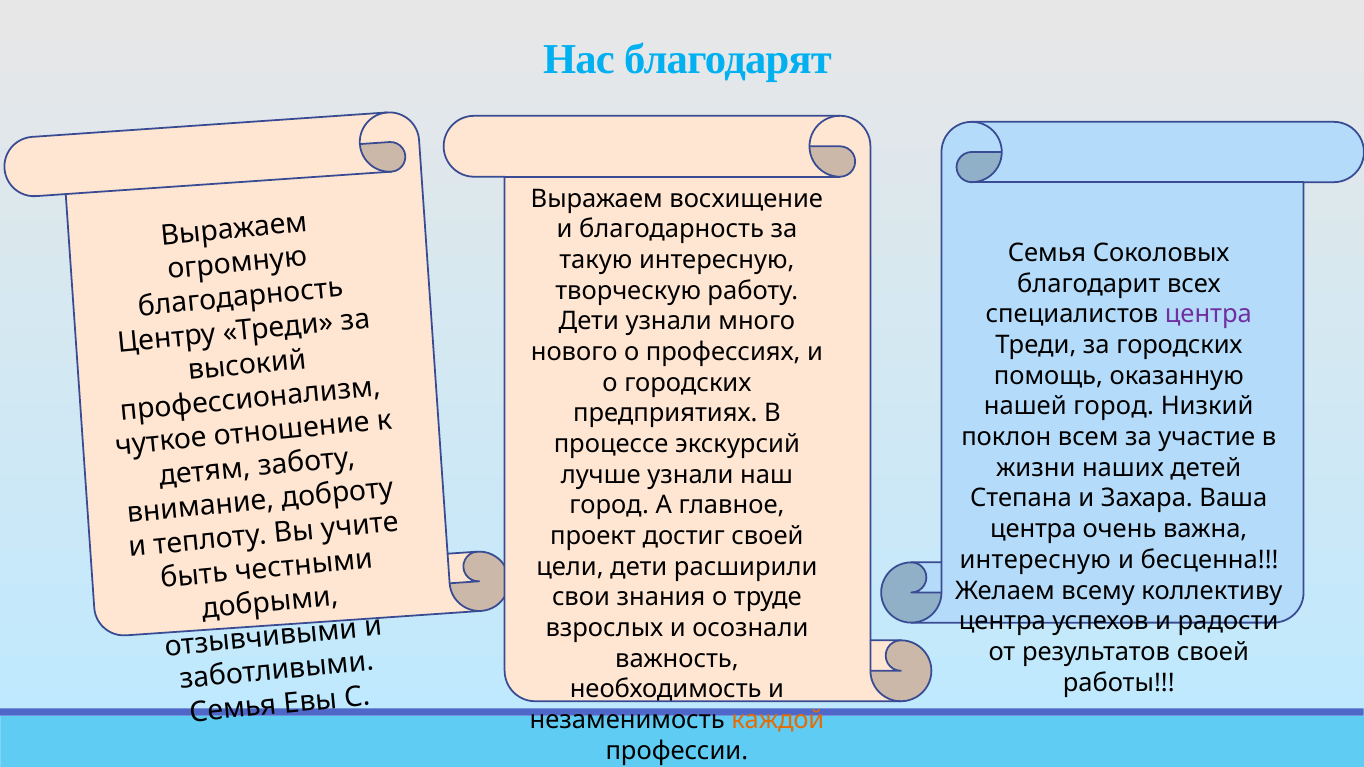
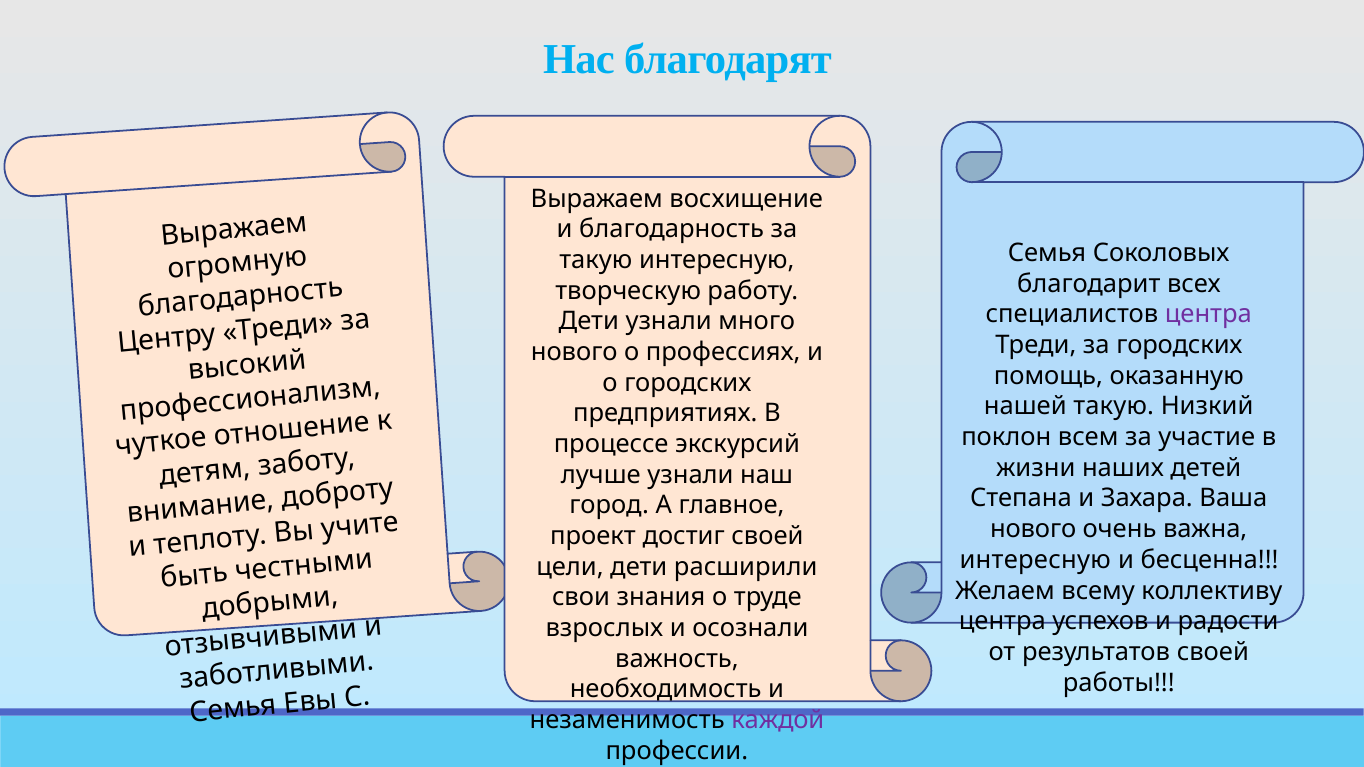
нашей город: город -> такую (1114, 407)
центра: центра -> нового (1033, 529)
каждой colour: orange -> purple (778, 720)
